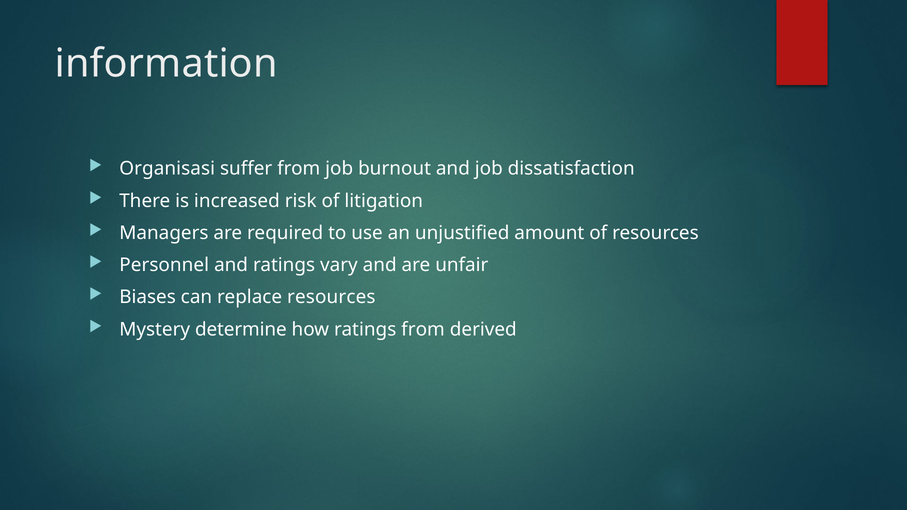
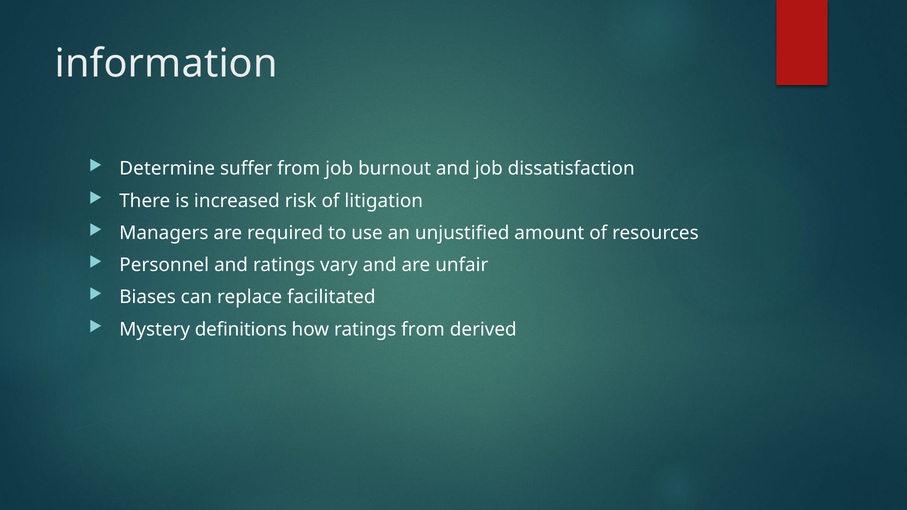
Organisasi: Organisasi -> Determine (167, 169)
replace resources: resources -> facilitated (331, 297)
determine: determine -> definitions (241, 329)
